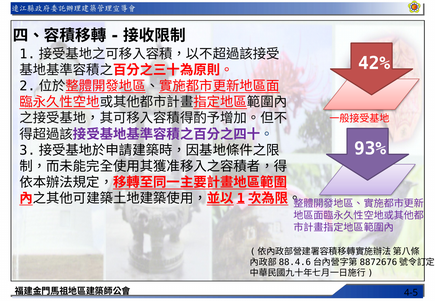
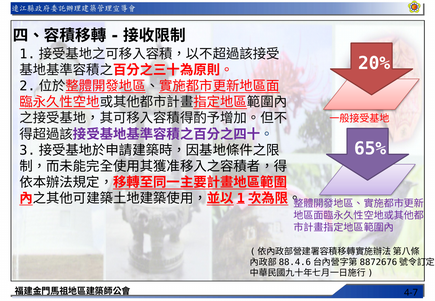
42%: 42% -> 20% (374, 63)
93%: 93% -> 65% (370, 149)
4-5: 4-5 -> 4-7 (411, 293)
